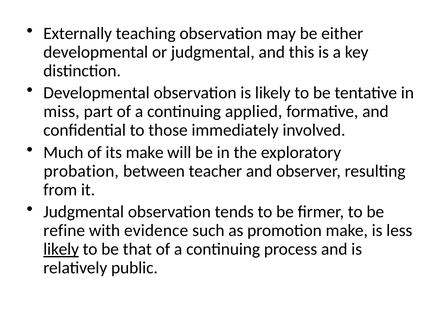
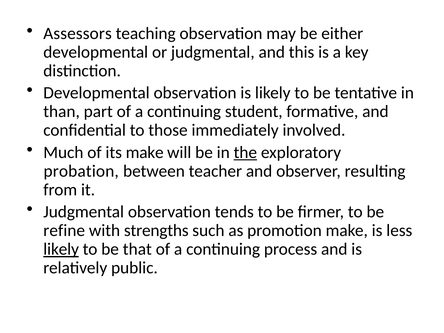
Externally: Externally -> Assessors (78, 33)
miss: miss -> than (62, 112)
applied: applied -> student (254, 112)
the underline: none -> present (245, 152)
evidence: evidence -> strengths (156, 231)
